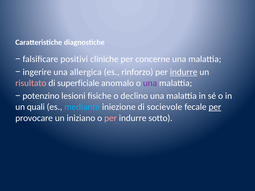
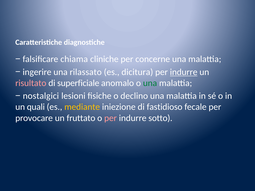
positivi: positivi -> chiama (74, 59)
allergica: allergica -> rilassato (86, 72)
rinforzo: rinforzo -> dicitura (137, 72)
una colour: purple -> green (150, 83)
potenzino: potenzino -> nostalgici (41, 96)
mediante colour: light blue -> yellow (82, 107)
socievole: socievole -> fastidioso (165, 107)
per underline: present -> none (215, 107)
iniziano: iniziano -> fruttato (81, 118)
